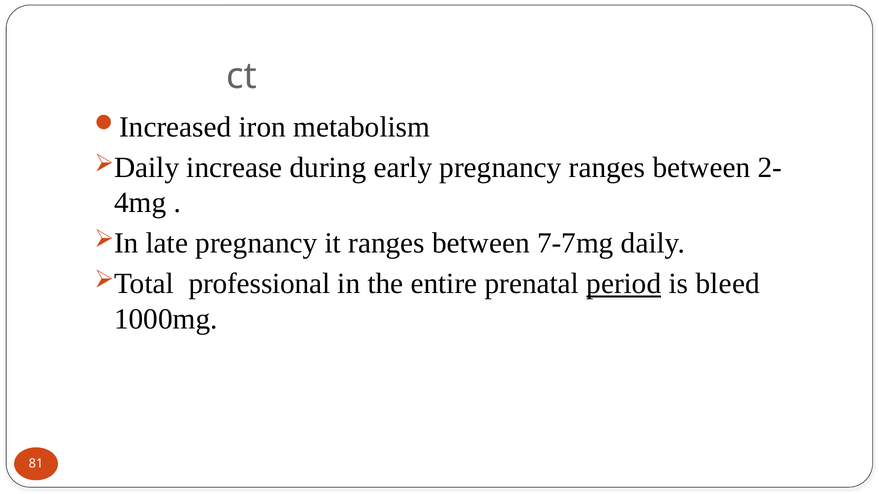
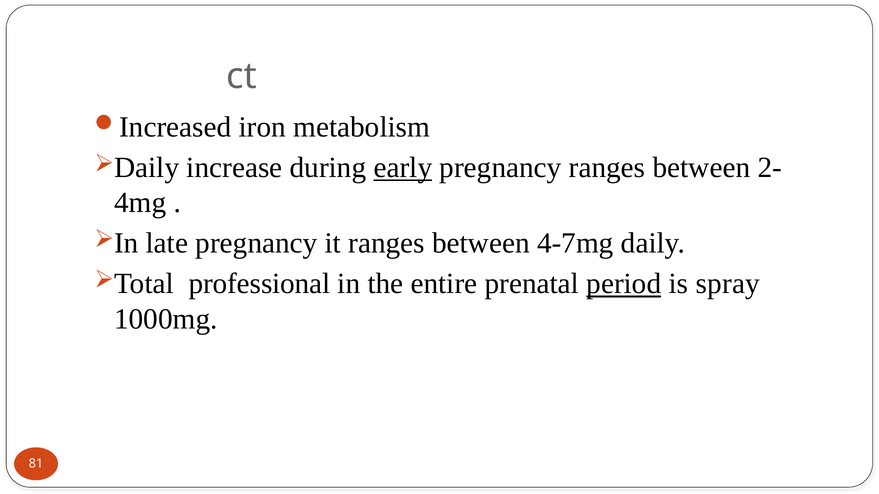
early underline: none -> present (403, 168)
7-7mg: 7-7mg -> 4-7mg (575, 244)
bleed: bleed -> spray (728, 284)
